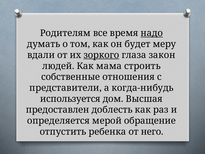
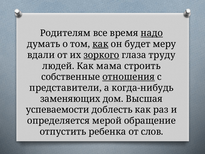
как underline: none -> present (100, 44)
закон: закон -> труду (162, 55)
отношения underline: none -> present (129, 77)
используется: используется -> заменяющих (70, 99)
предоставлен: предоставлен -> успеваемости (58, 110)
него: него -> слов (152, 132)
